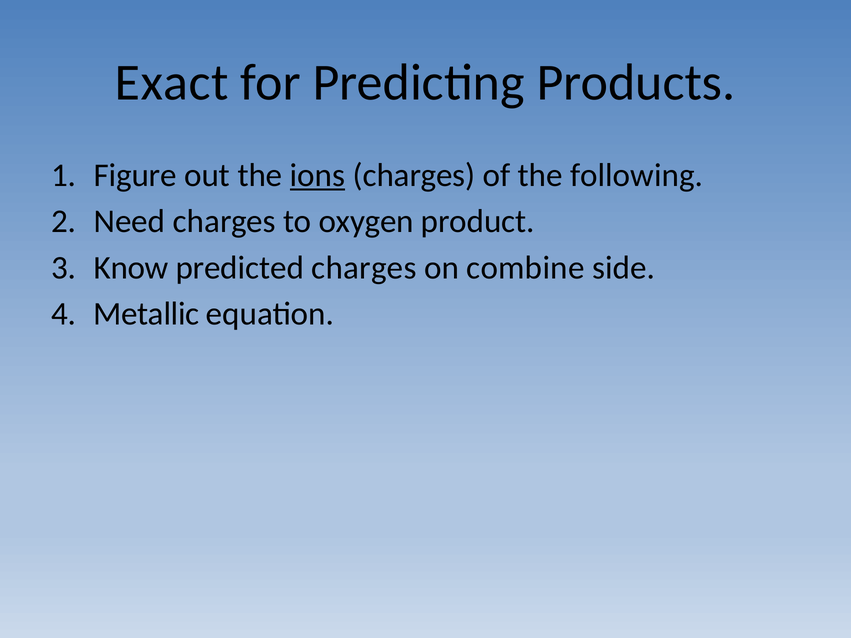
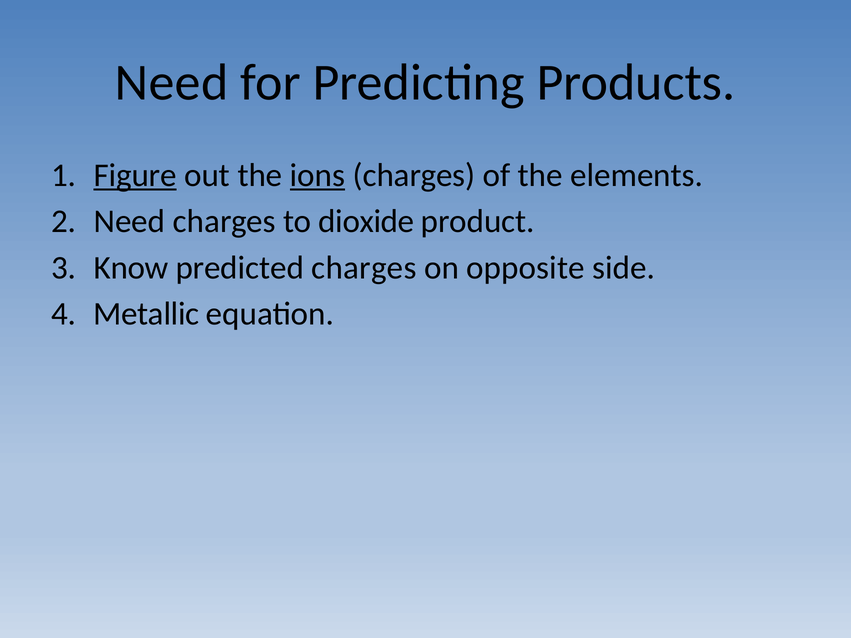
Exact: Exact -> Need (172, 82)
Figure underline: none -> present (135, 175)
following: following -> elements (637, 175)
oxygen: oxygen -> dioxide (366, 222)
combine: combine -> opposite (526, 268)
